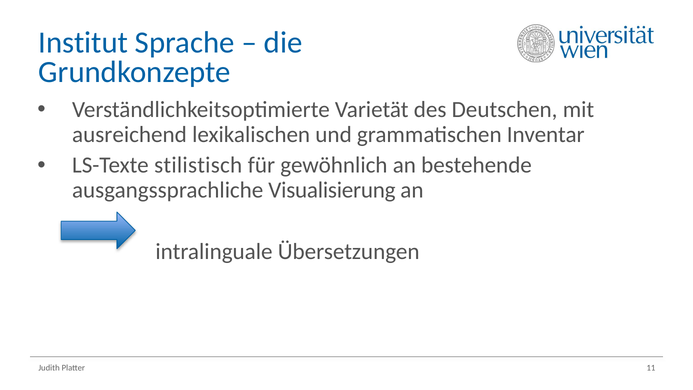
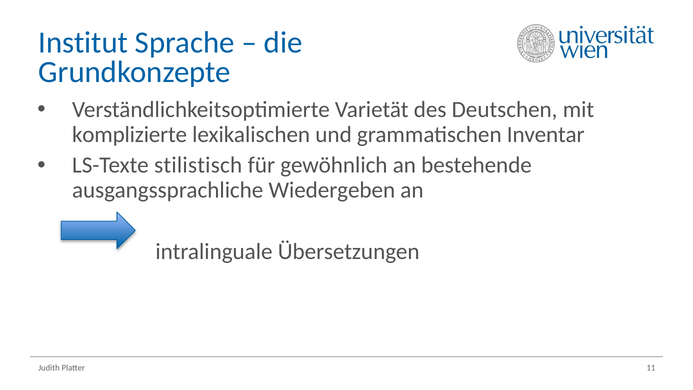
ausreichend: ausreichend -> komplizierte (130, 135)
Visualisierung: Visualisierung -> Wiedergeben (332, 190)
